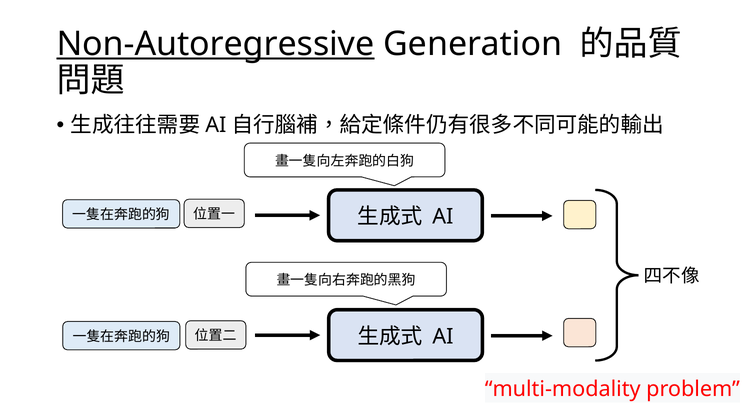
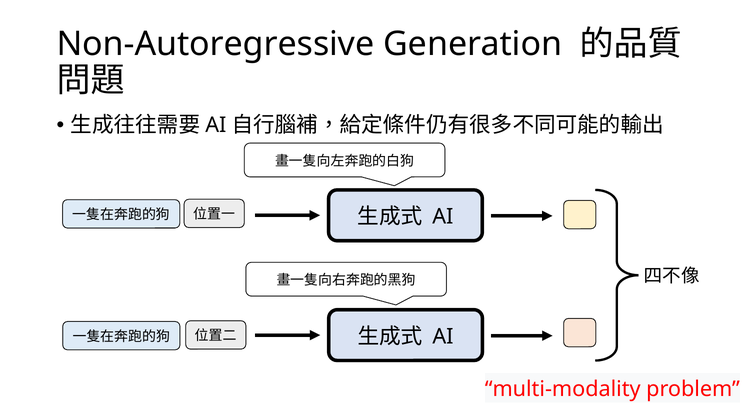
Non-Autoregressive underline: present -> none (215, 44)
